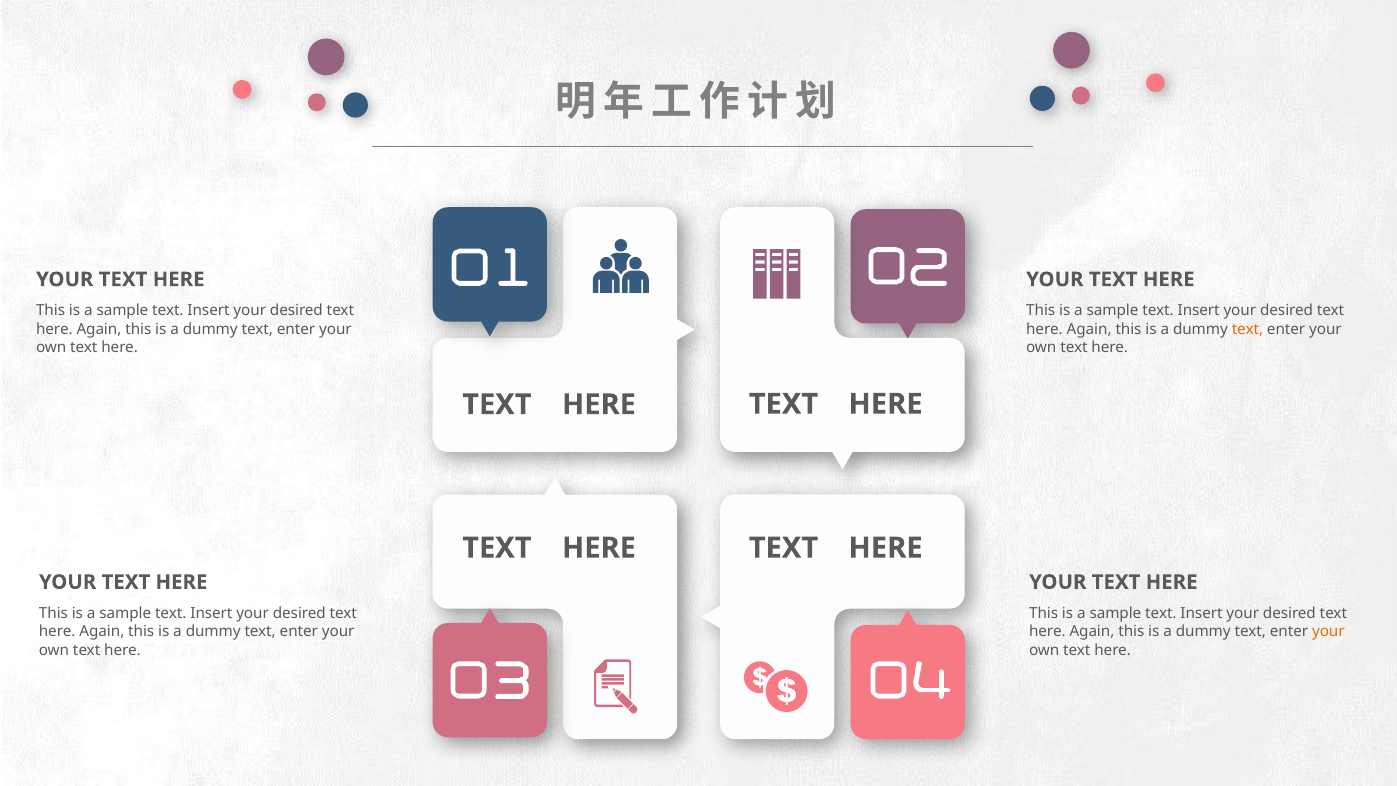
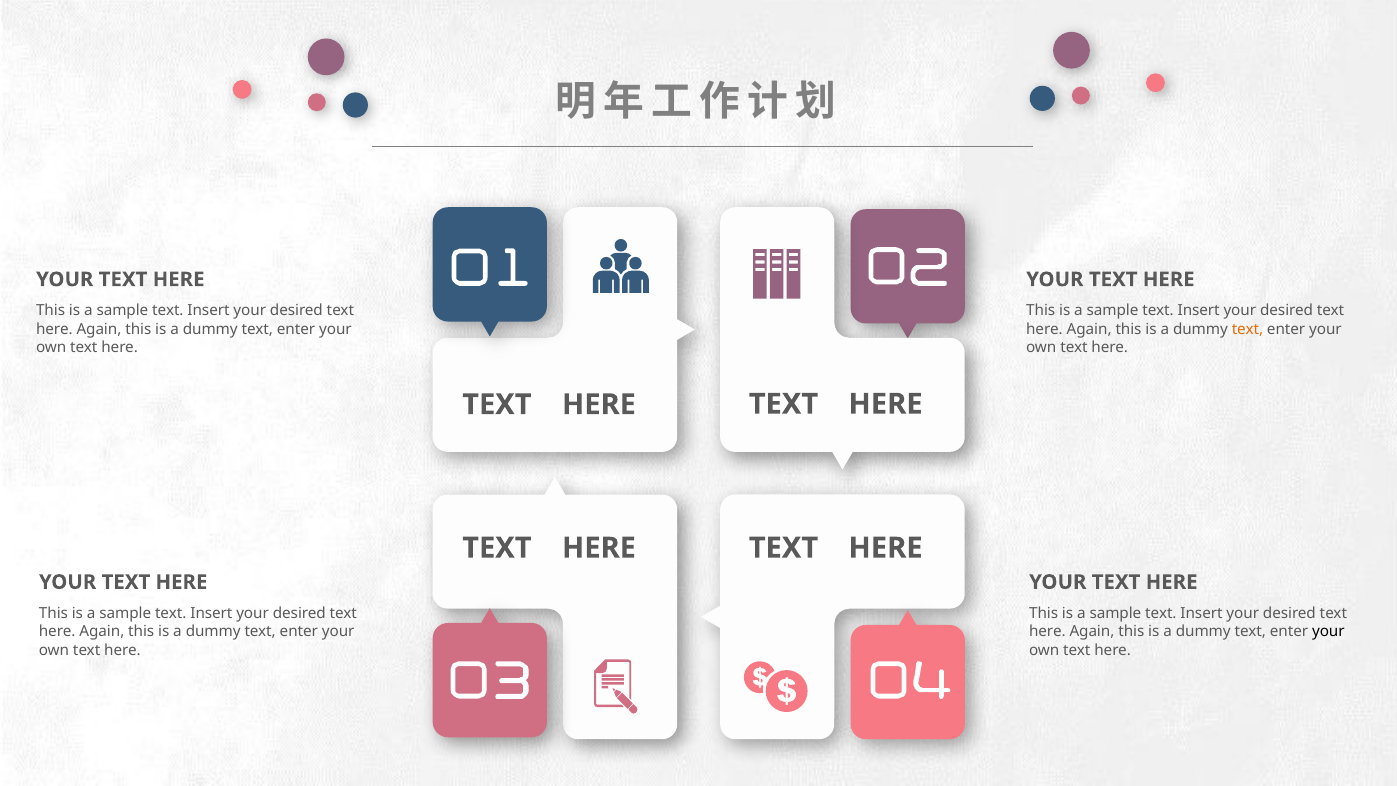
your colour: orange -> black (1328, 632)
